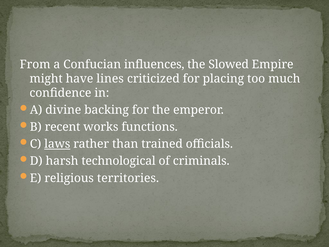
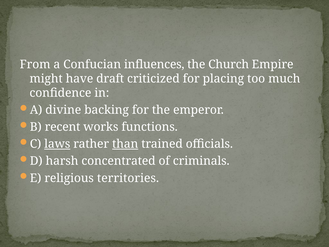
Slowed: Slowed -> Church (229, 64)
lines: lines -> draft (110, 79)
than underline: none -> present (125, 144)
technological: technological -> concentrated (119, 161)
